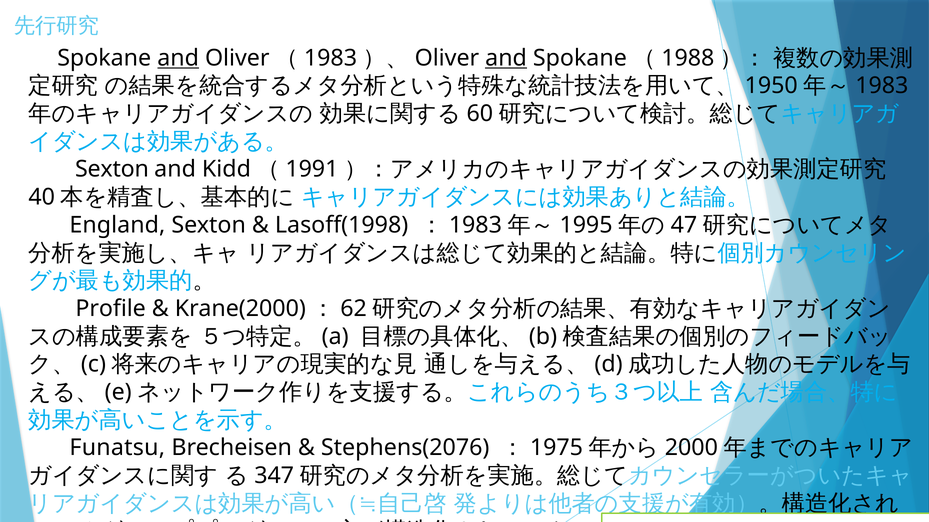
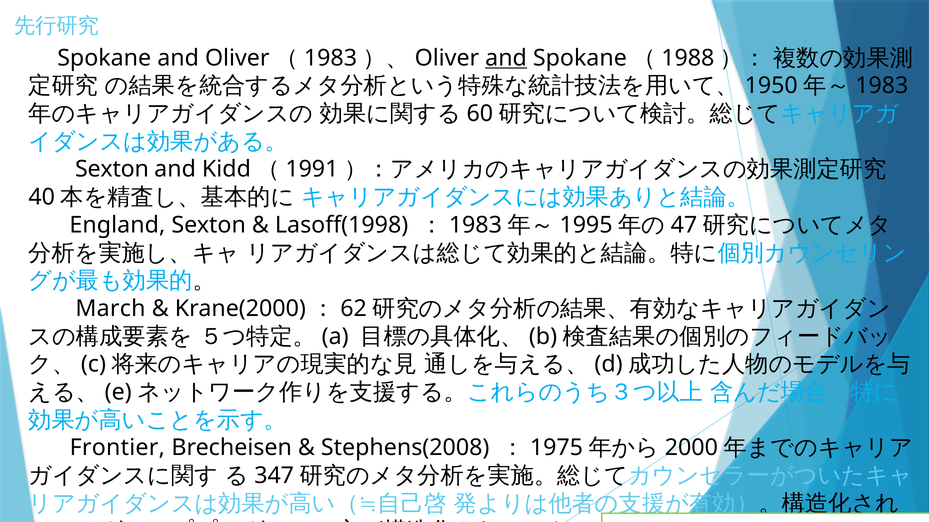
and underline: present -> none (178, 58)
Profile: Profile -> March (110, 309)
Funatsu: Funatsu -> Frontier (117, 448)
Stephens(2076: Stephens(2076 -> Stephens(2008 (405, 448)
